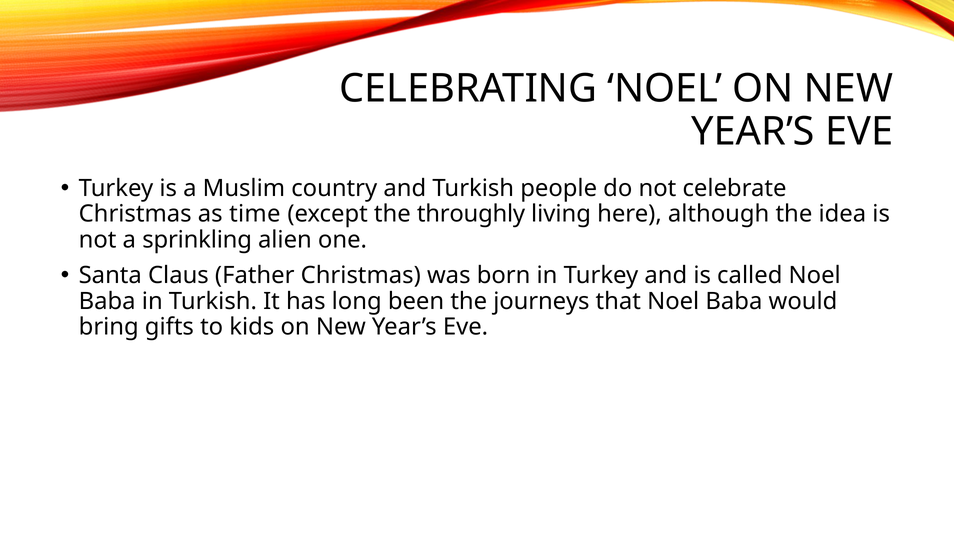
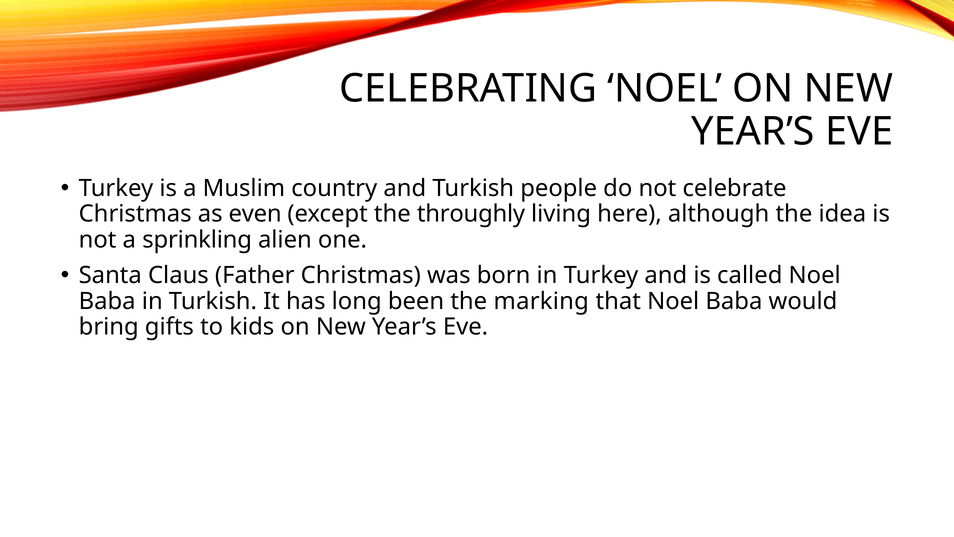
time: time -> even (255, 214)
journeys: journeys -> marking (541, 301)
